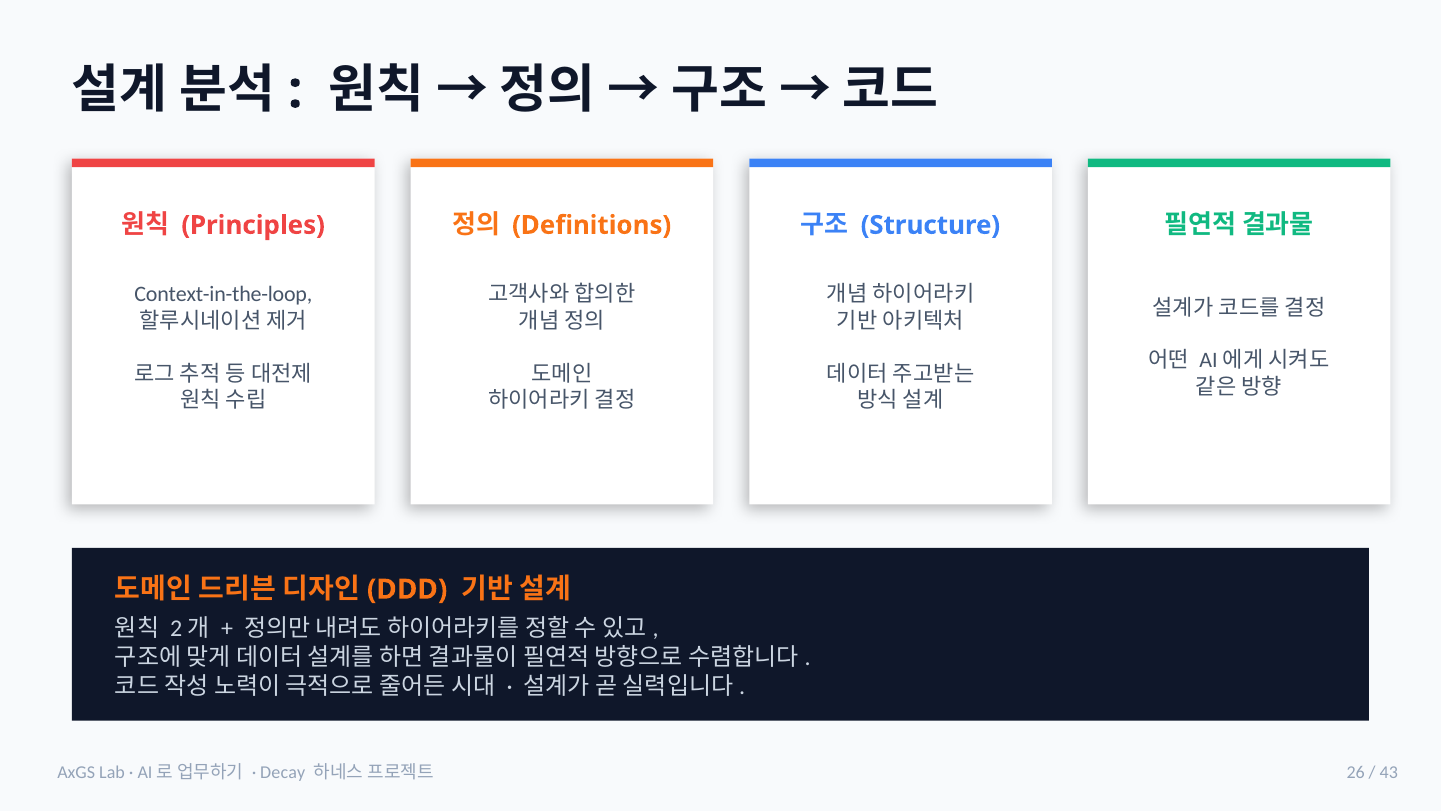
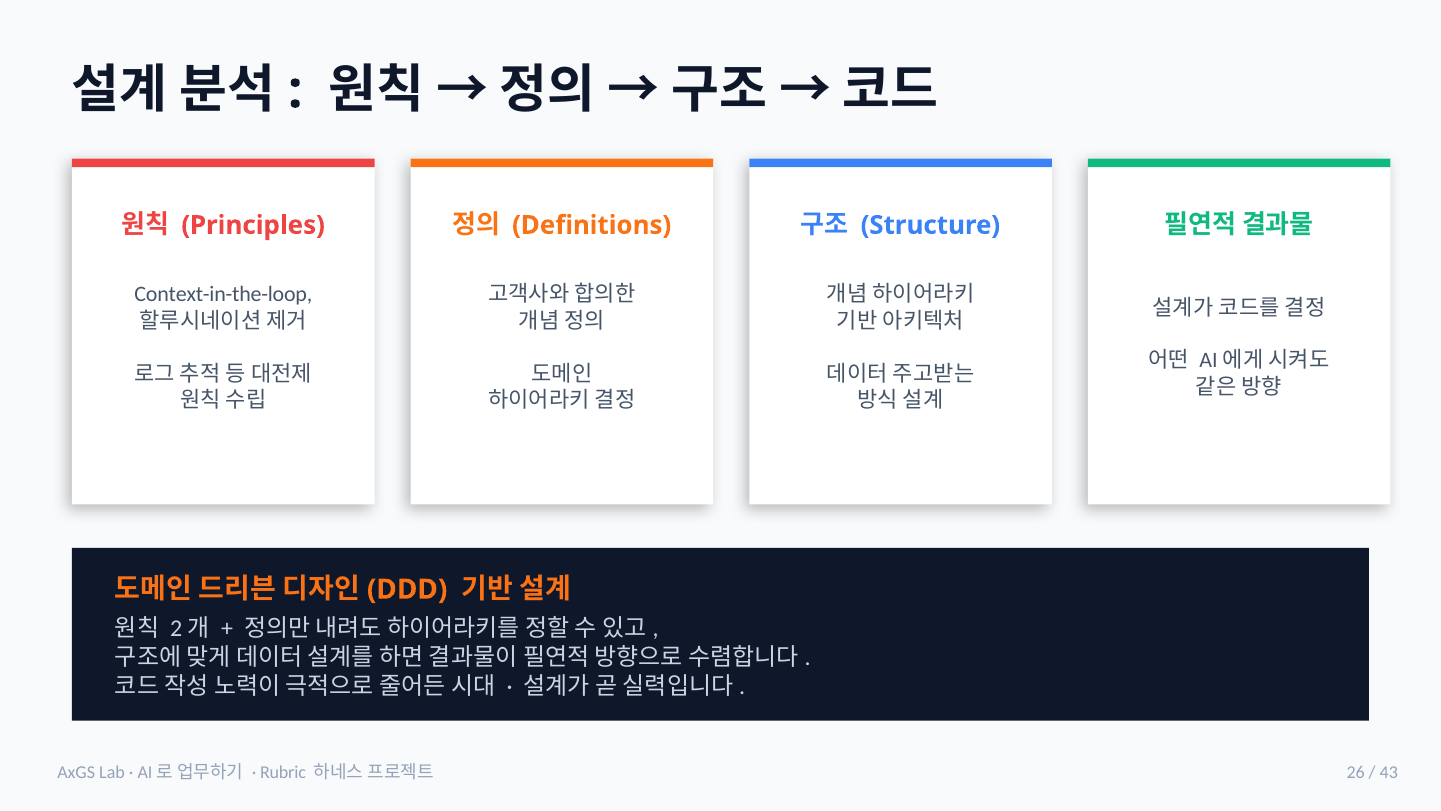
Decay: Decay -> Rubric (283, 772)
